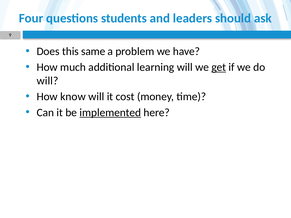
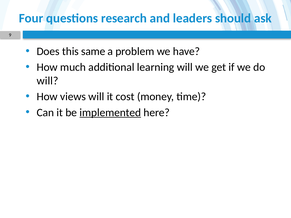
students: students -> research (124, 18)
get underline: present -> none (219, 67)
know: know -> views (73, 97)
